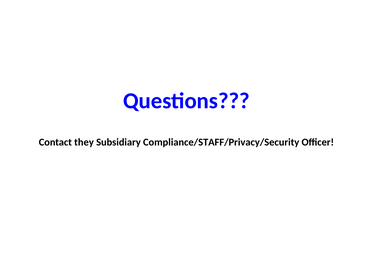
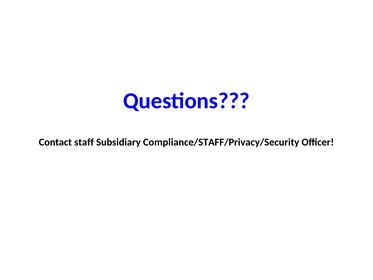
they: they -> staff (84, 142)
